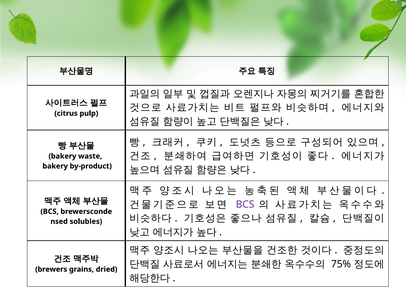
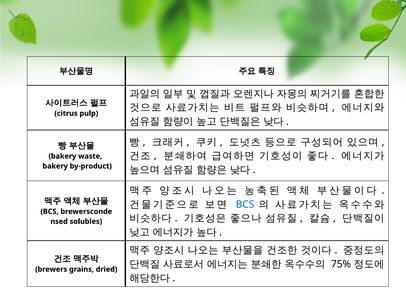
BCS colour: purple -> blue (245, 204)
